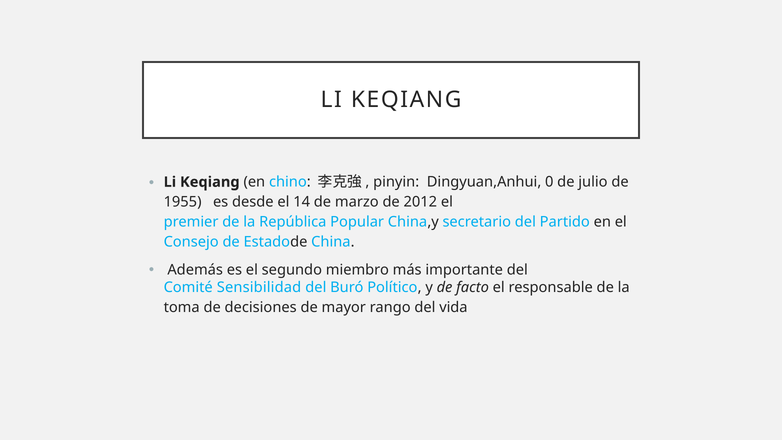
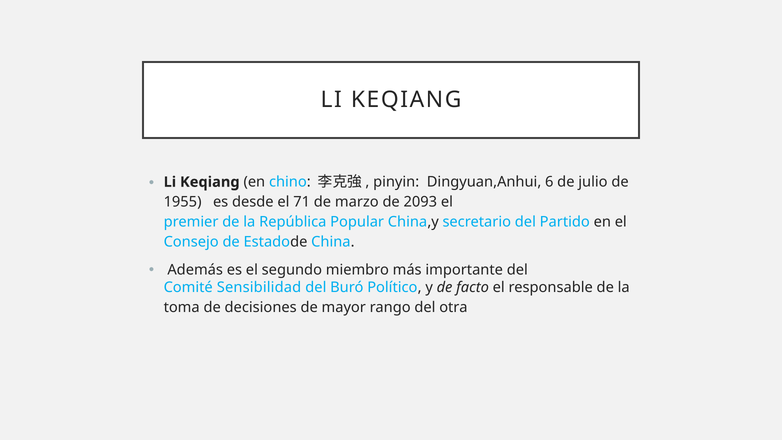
0: 0 -> 6 (549, 182)
14: 14 -> 71 (302, 202)
2012: 2012 -> 2093 (420, 202)
vida: vida -> otra (453, 307)
